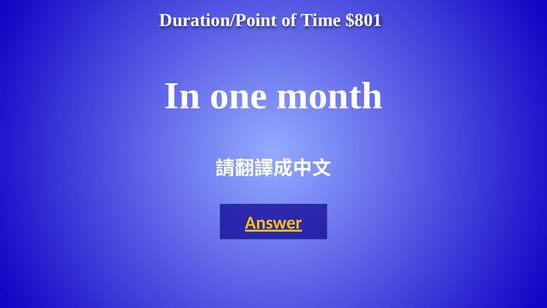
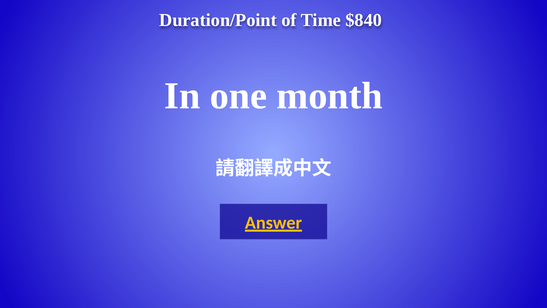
$801: $801 -> $840 (364, 20)
